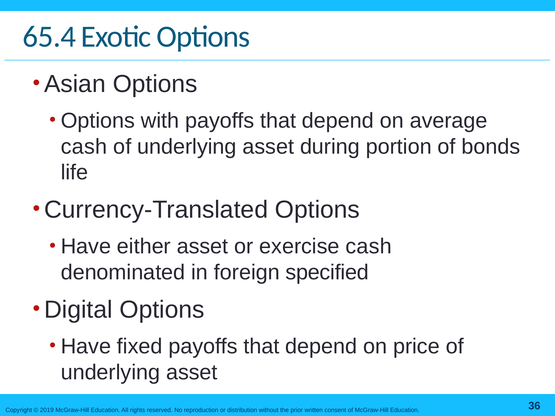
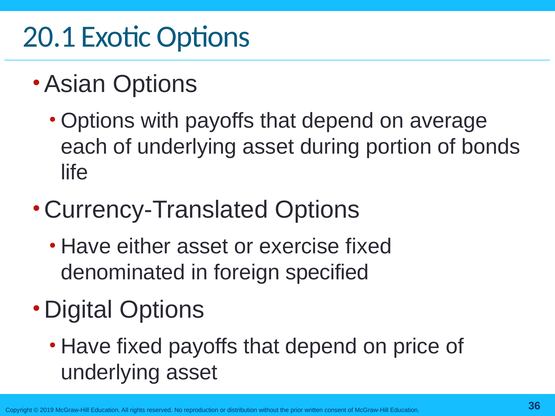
65.4: 65.4 -> 20.1 (49, 37)
cash: cash -> each (84, 147)
exercise cash: cash -> fixed (369, 247)
